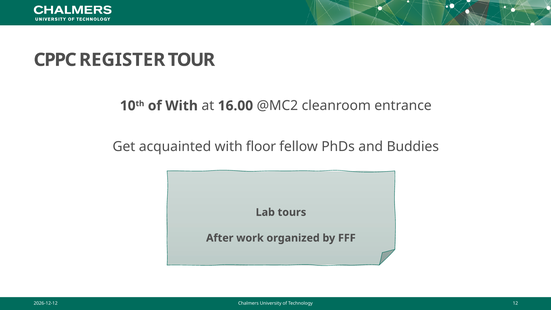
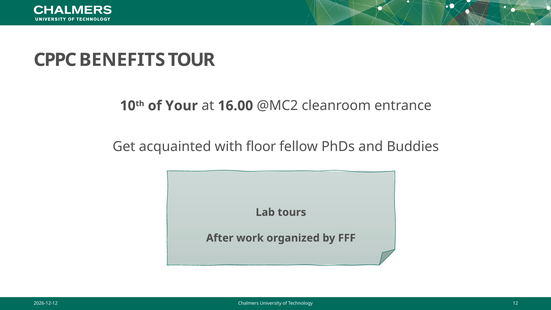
REGISTER: REGISTER -> BENEFITS (122, 60)
of With: With -> Your (182, 106)
